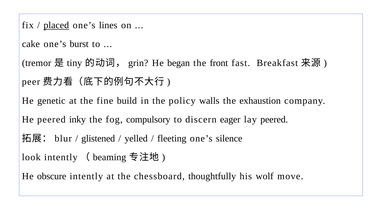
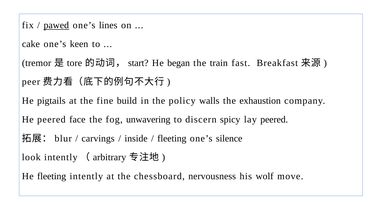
placed: placed -> pawed (56, 25)
burst: burst -> keen (79, 44)
tiny: tiny -> tore (74, 63)
grin: grin -> start (138, 63)
front: front -> train (219, 63)
genetic: genetic -> pigtails (51, 101)
inky: inky -> face (77, 120)
compulsory: compulsory -> unwavering (148, 120)
eager: eager -> spicy (230, 120)
glistened: glistened -> carvings (98, 138)
yelled: yelled -> inside (136, 138)
beaming: beaming -> arbitrary (110, 157)
He obscure: obscure -> fleeting (52, 176)
thoughtfully: thoughtfully -> nervousness (212, 176)
